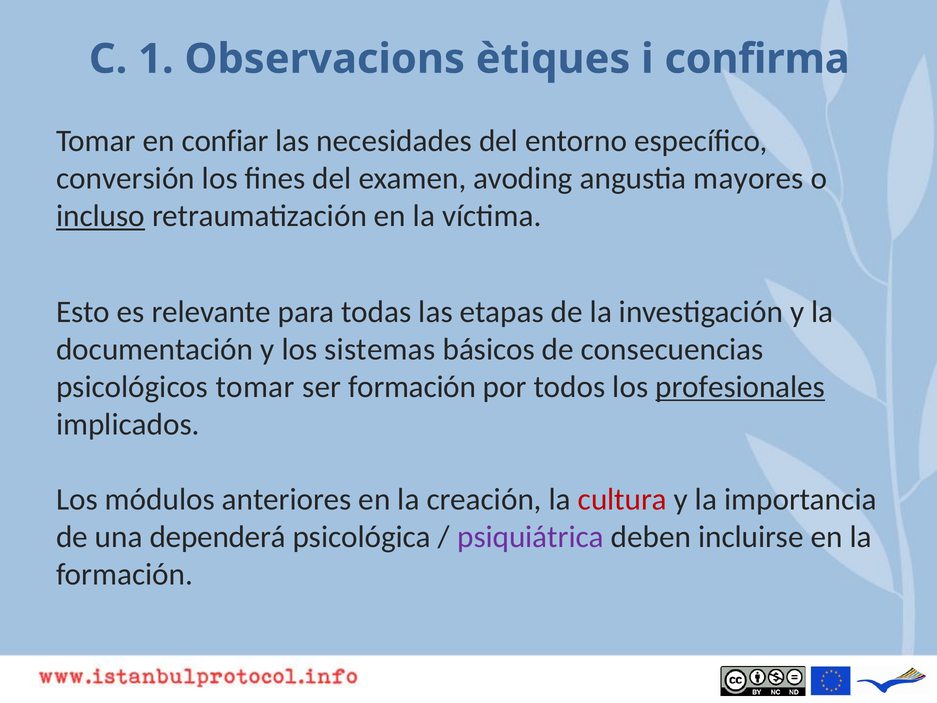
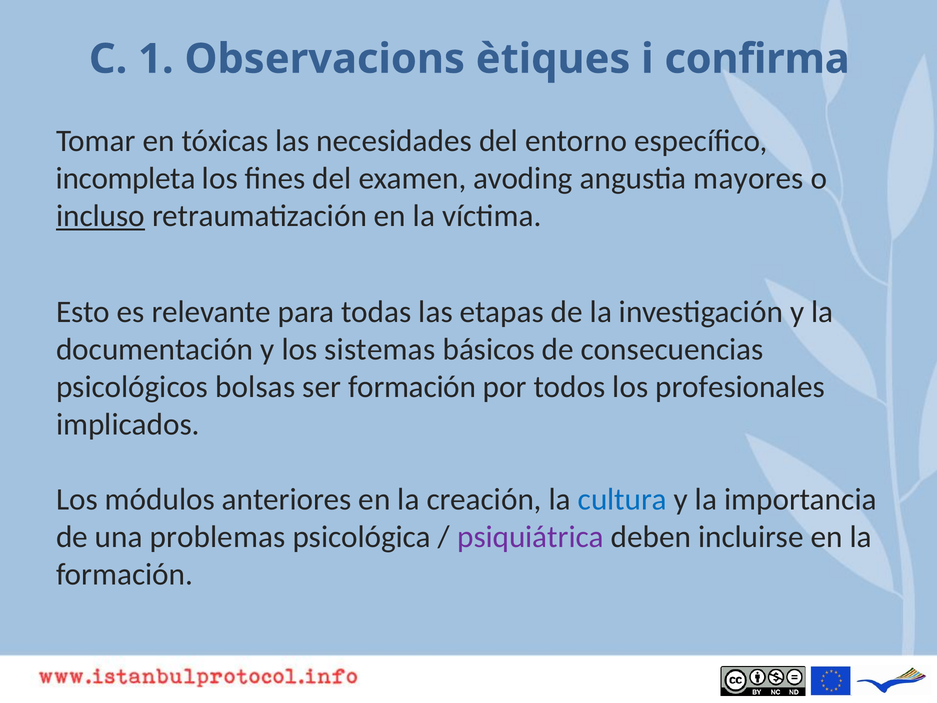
confiar: confiar -> tóxicas (225, 141)
conversión: conversión -> incompleta (126, 179)
psicológicos tomar: tomar -> bolsas (255, 387)
profesionales underline: present -> none (740, 387)
cultura colour: red -> blue (622, 499)
dependerá: dependerá -> problemas (218, 537)
